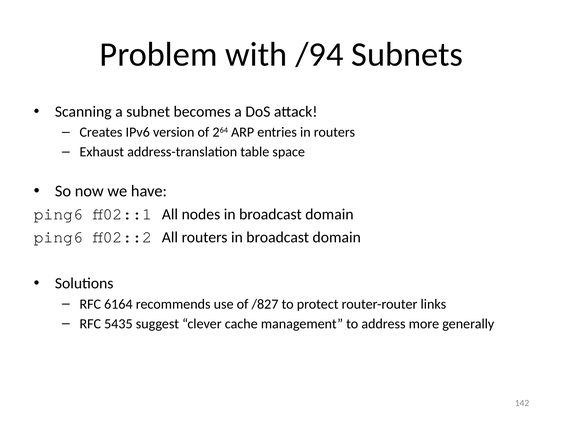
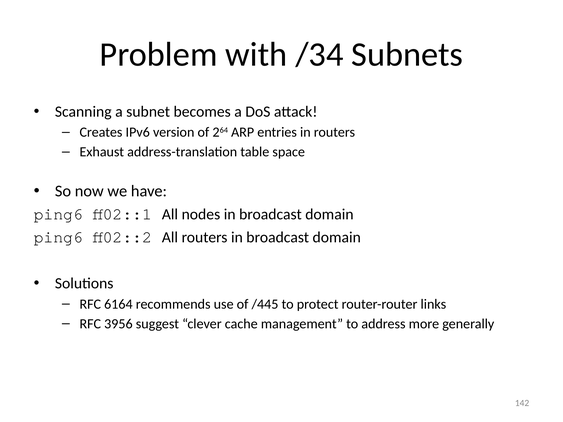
/94: /94 -> /34 (319, 55)
/827: /827 -> /445 (265, 304)
5435: 5435 -> 3956 (118, 324)
